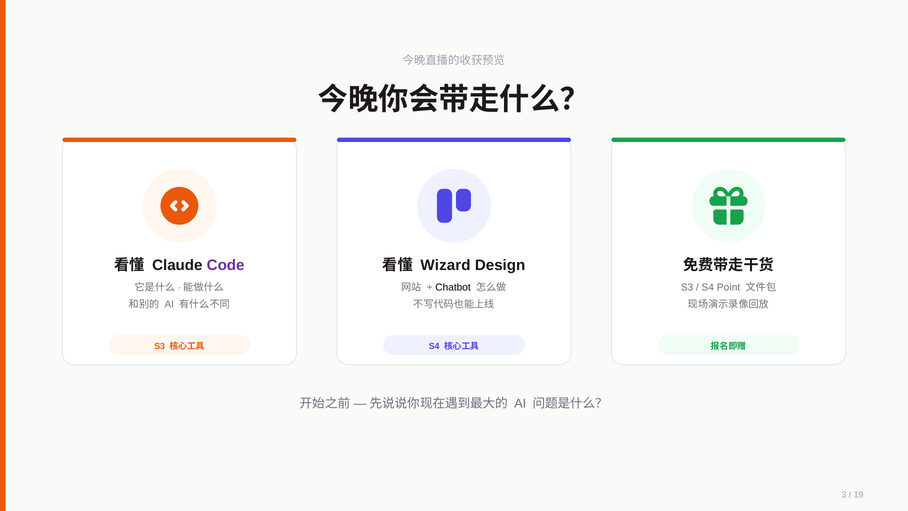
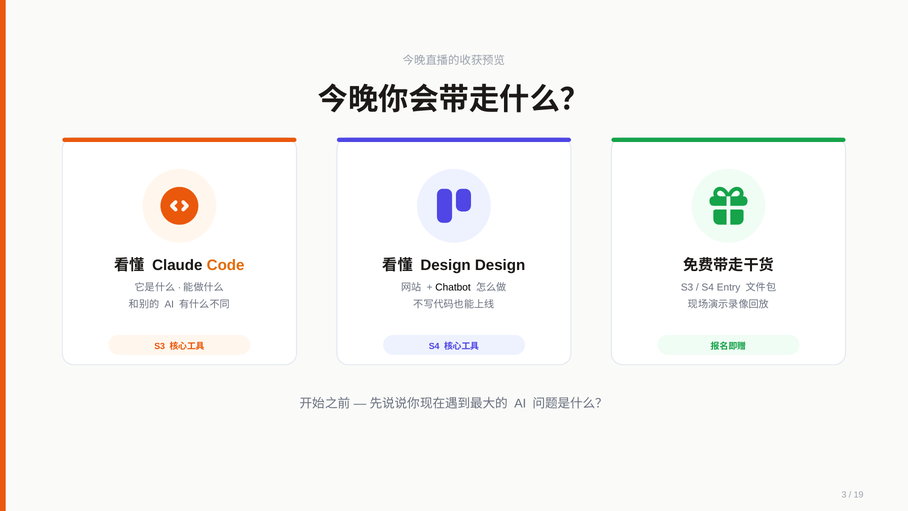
Code colour: purple -> orange (226, 265)
Wizard: Wizard -> Design (446, 265)
Point: Point -> Entry (729, 287)
